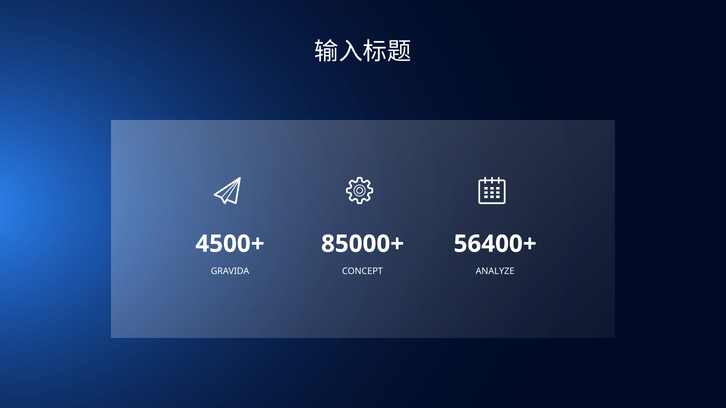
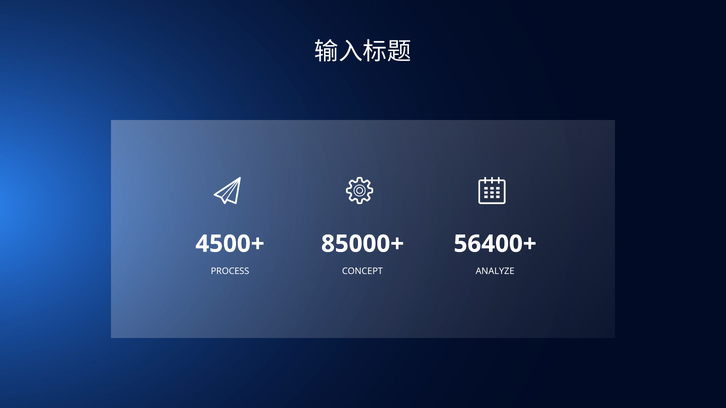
GRAVIDA: GRAVIDA -> PROCESS (230, 271)
